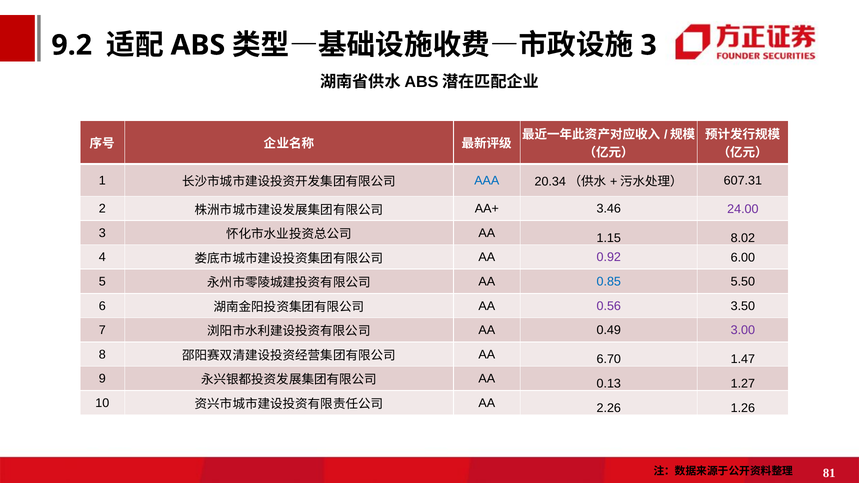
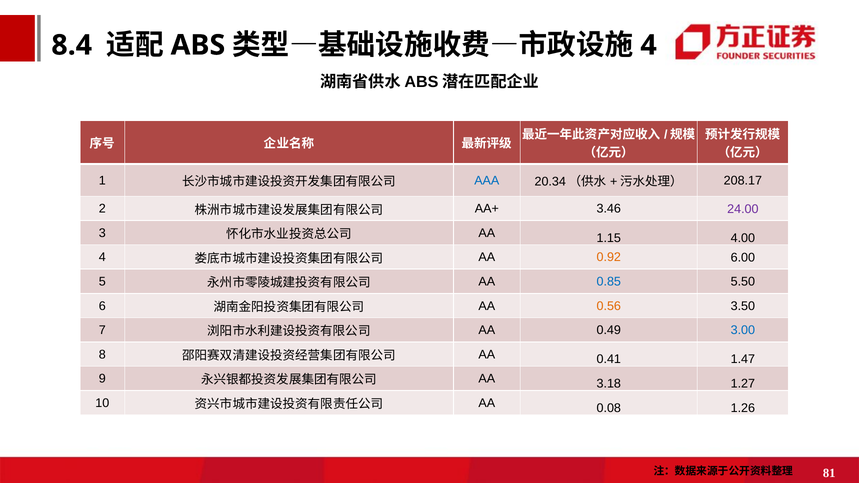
9.2: 9.2 -> 8.4 (72, 45)
3: 3 -> 4 (649, 45)
607.31: 607.31 -> 208.17 (743, 181)
8.02: 8.02 -> 4.00 (743, 238)
0.92 colour: purple -> orange (609, 257)
0.56 colour: purple -> orange (609, 306)
3.00 colour: purple -> blue (743, 330)
6.70: 6.70 -> 0.41 (609, 359)
0.13: 0.13 -> 3.18 (609, 384)
2.26: 2.26 -> 0.08 (609, 408)
